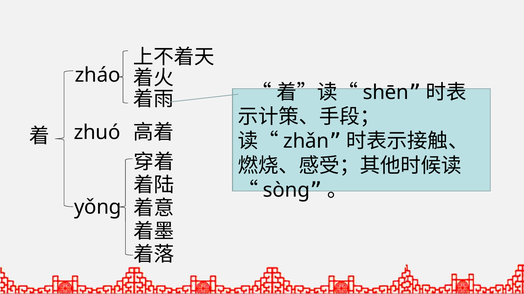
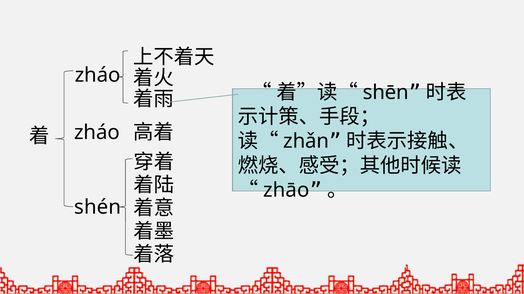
zhuó: zhuó -> zháo (97, 133)
sòng: sòng -> zhāo (286, 191)
yǒng: yǒng -> shén (98, 208)
